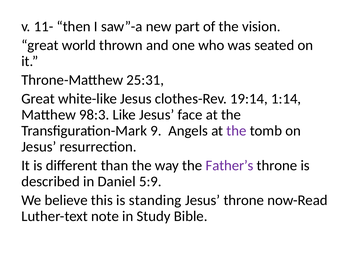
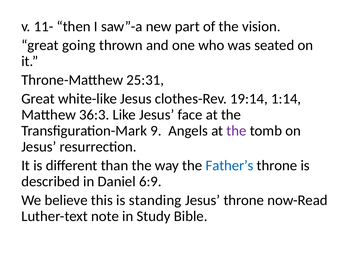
world: world -> going (79, 45)
98:3: 98:3 -> 36:3 (94, 115)
Father’s colour: purple -> blue (230, 166)
5:9: 5:9 -> 6:9 (150, 182)
